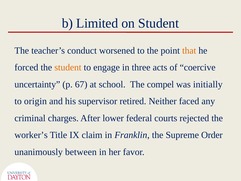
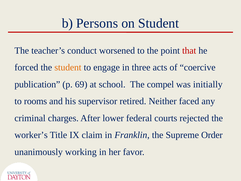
Limited: Limited -> Persons (97, 23)
that colour: orange -> red (189, 50)
uncertainty: uncertainty -> publication (37, 84)
67: 67 -> 69 (81, 84)
origin: origin -> rooms (36, 101)
between: between -> working (81, 152)
